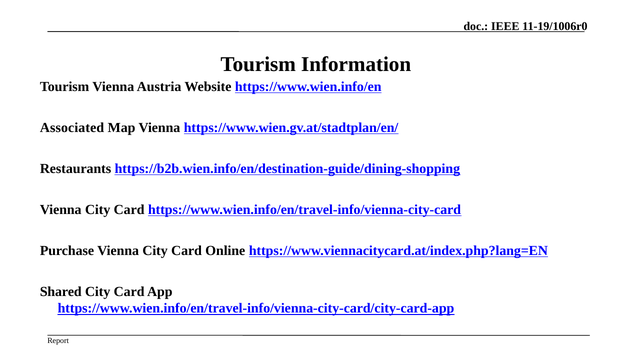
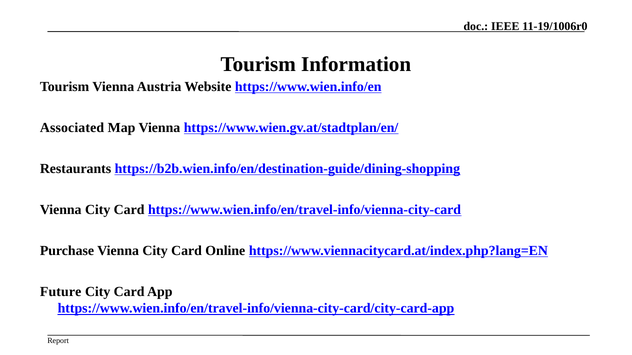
Shared: Shared -> Future (61, 292)
